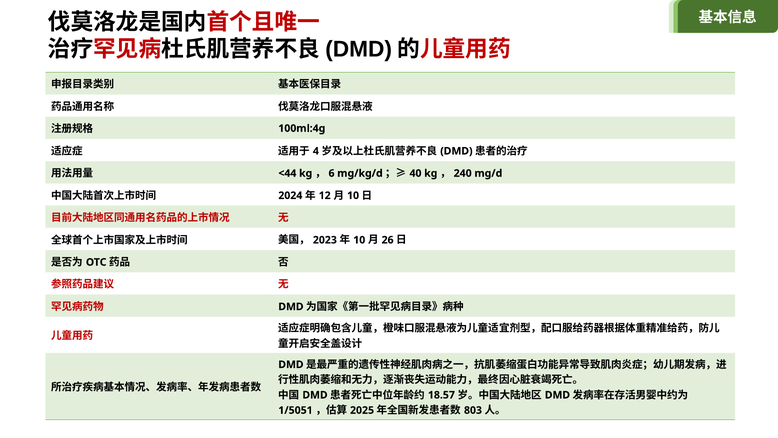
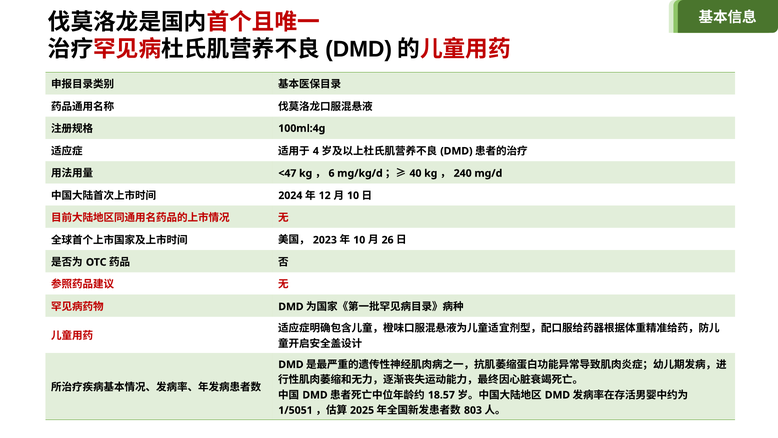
<44: <44 -> <47 (287, 173)
